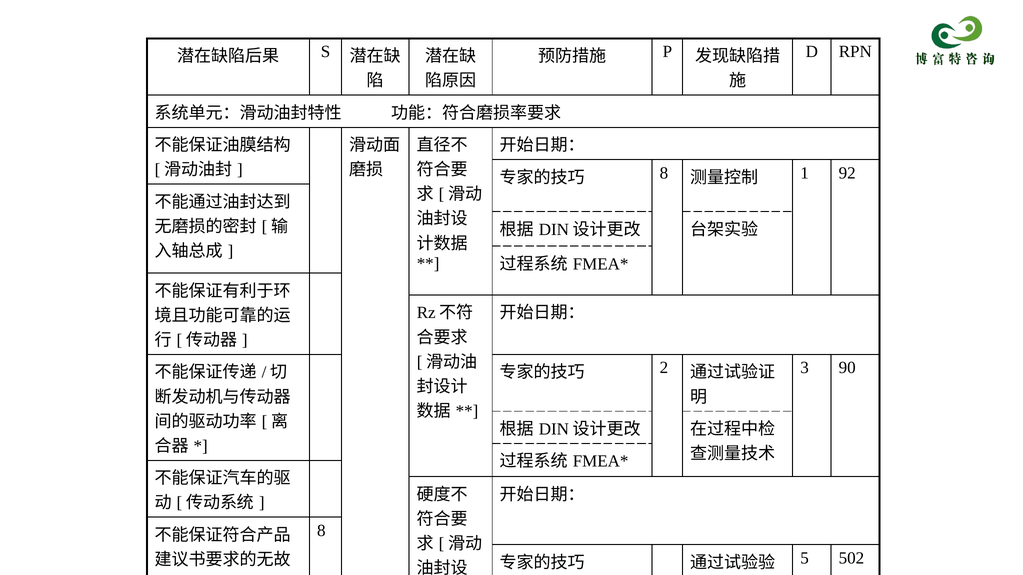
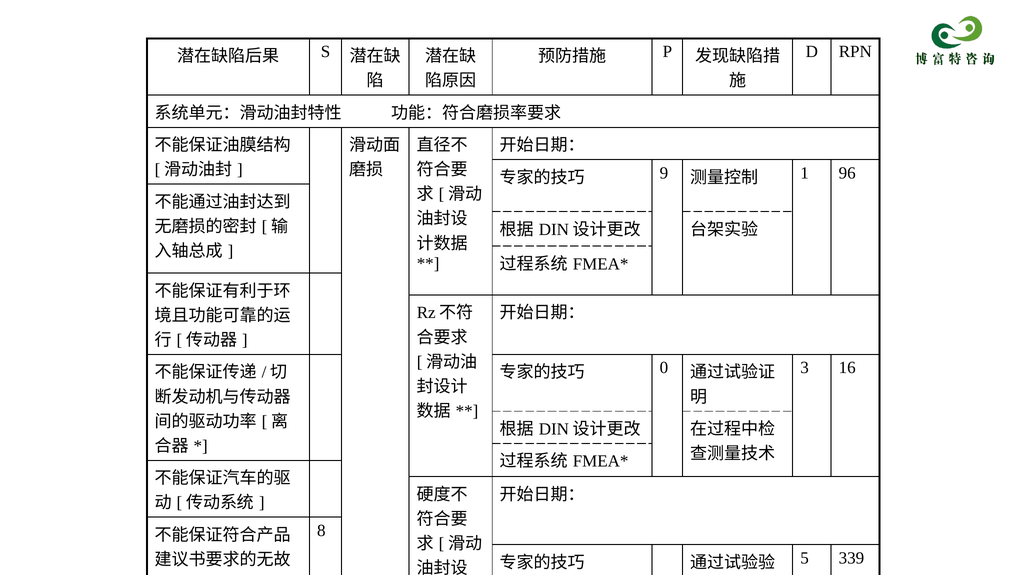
8: 8 -> 9 (664, 173)
92: 92 -> 96 (847, 173)
90: 90 -> 16 (847, 368)
2: 2 -> 0 (664, 368)
502: 502 -> 339 (851, 558)
